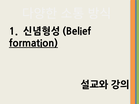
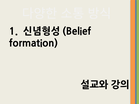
formation underline: present -> none (33, 43)
